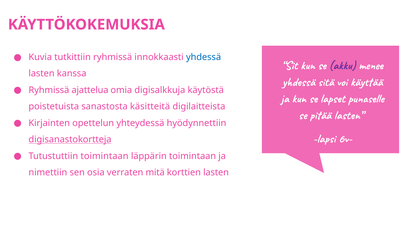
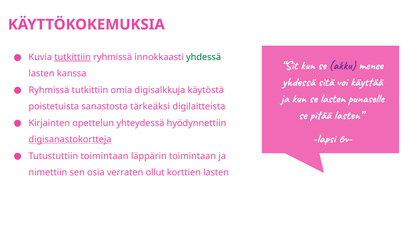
tutkittiin underline: none -> present (73, 57)
yhdessä colour: blue -> green (204, 57)
Ryhmissä ajattelua: ajattelua -> tutkittiin (90, 90)
se lapset: lapset -> lasten (333, 99)
käsitteitä: käsitteitä -> tärkeäksi (150, 107)
mitä: mitä -> ollut (155, 173)
